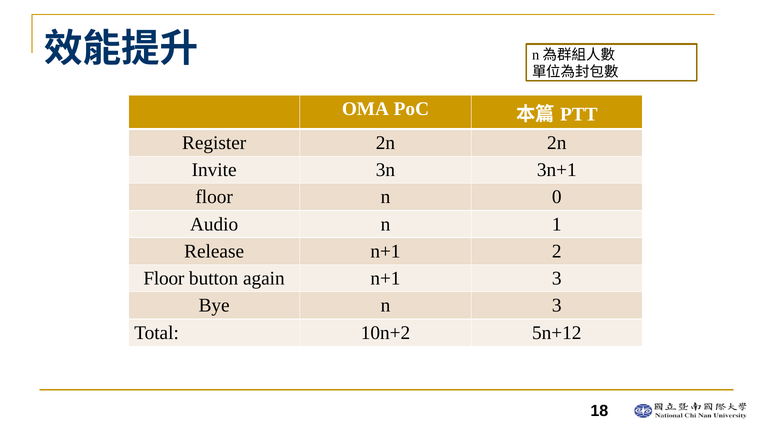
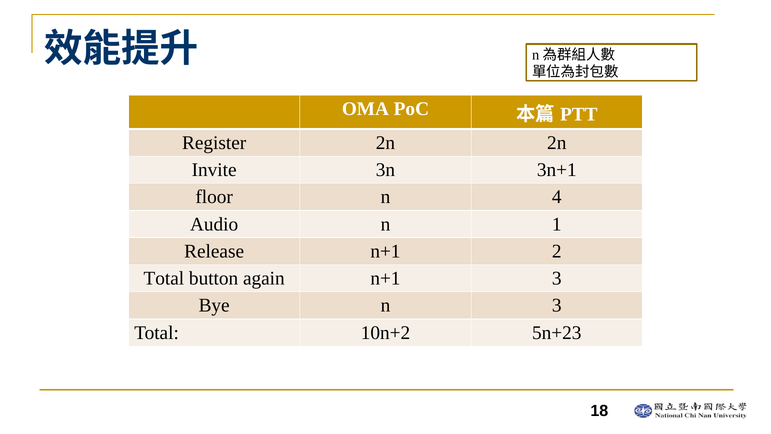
0: 0 -> 4 (557, 197)
Floor: Floor -> Total (164, 278)
5n+12: 5n+12 -> 5n+23 (557, 332)
